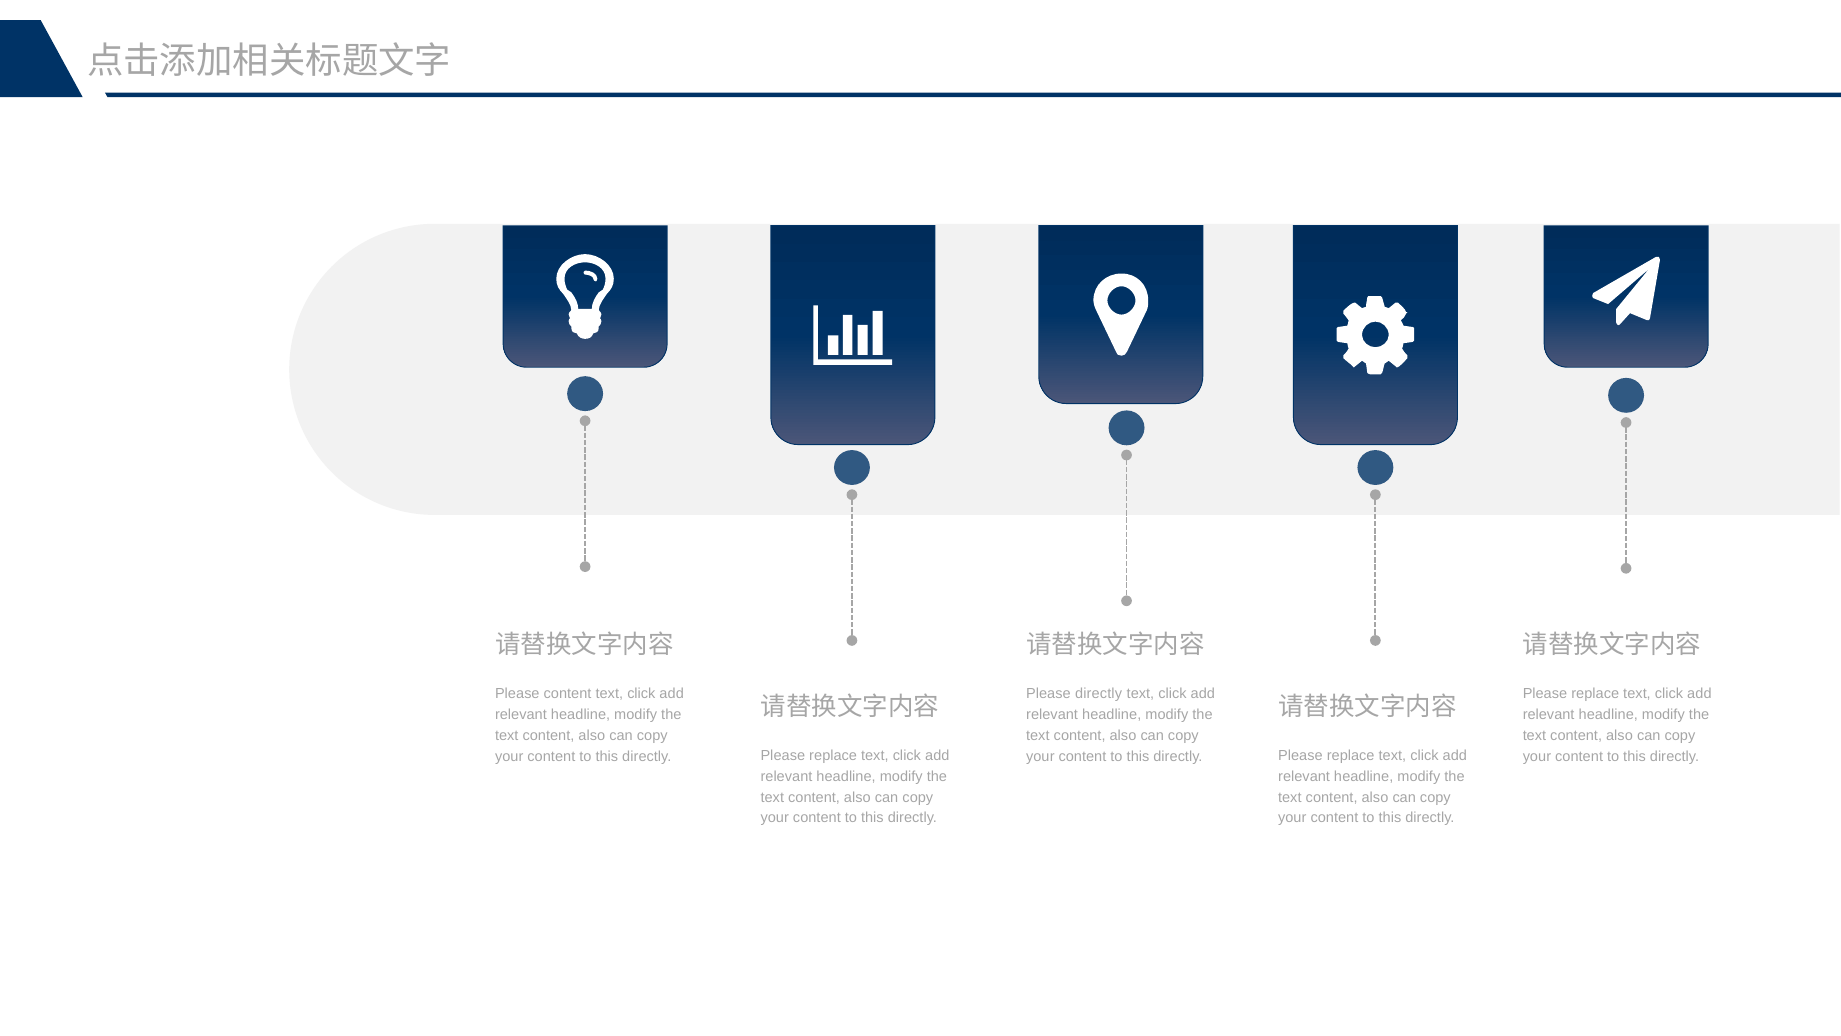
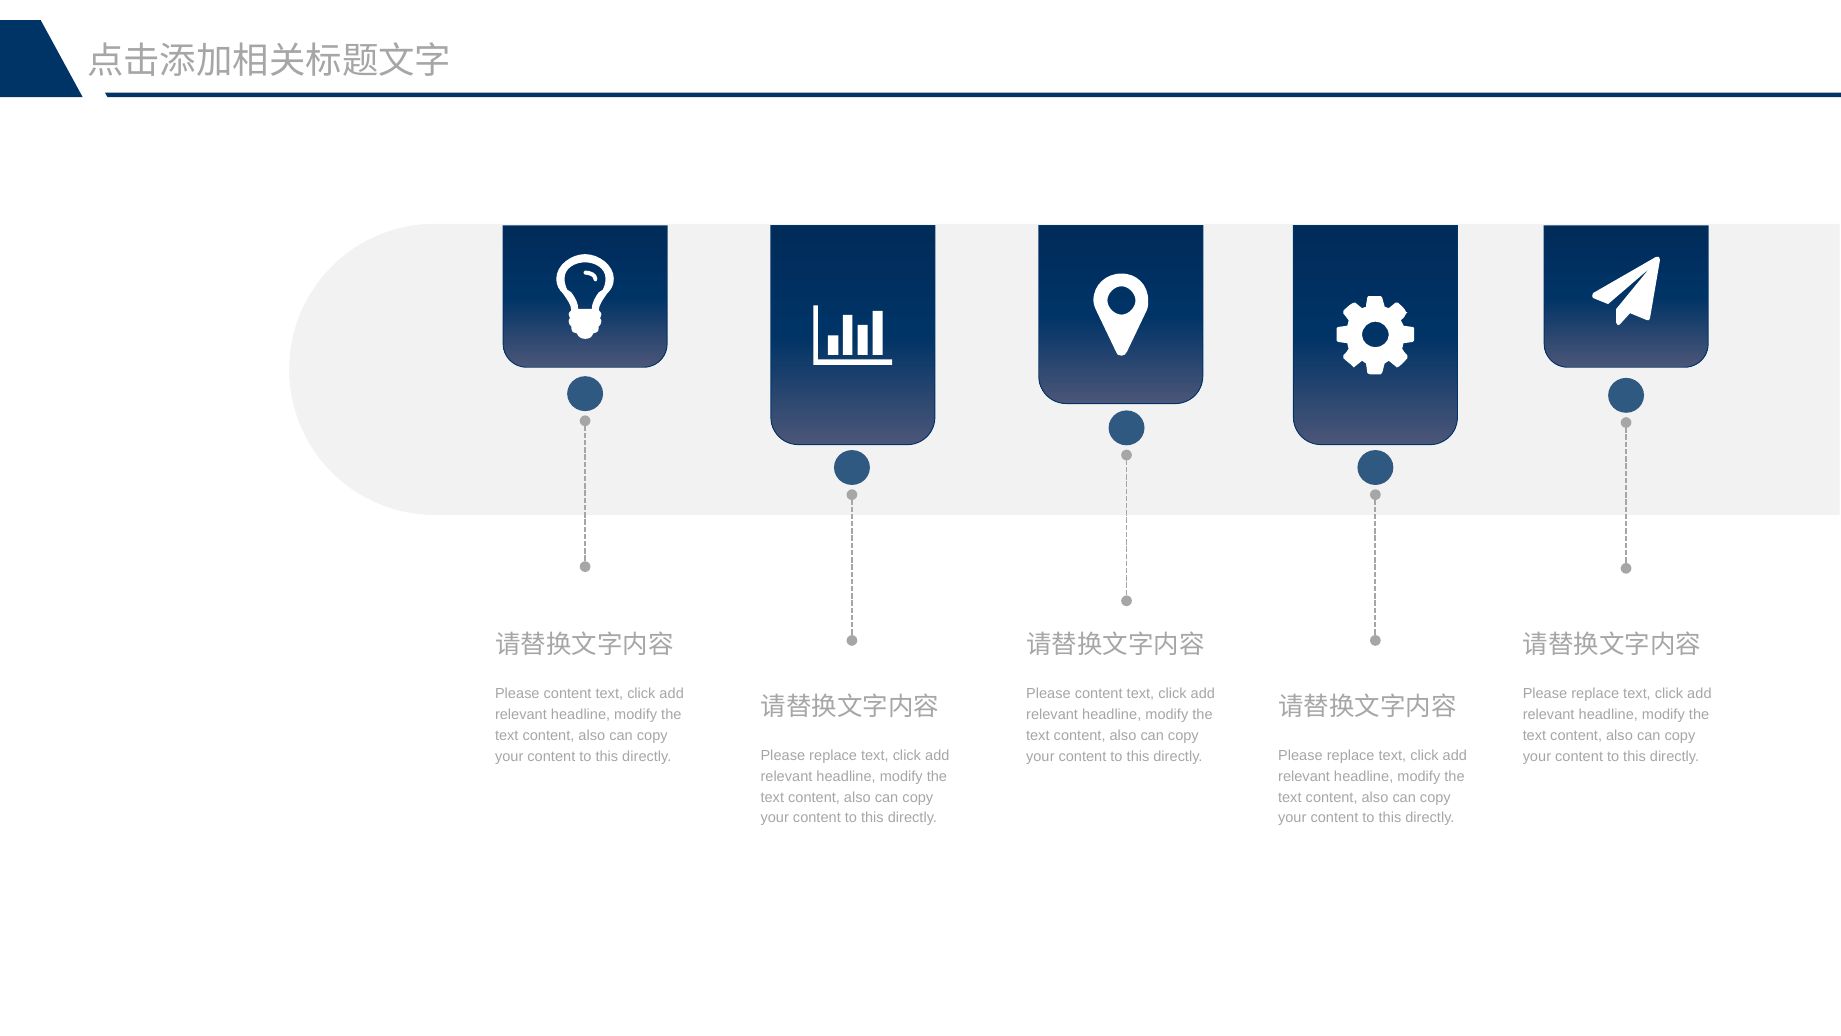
directly: directly -> content (1099, 693)
